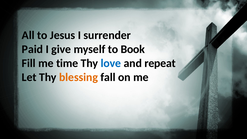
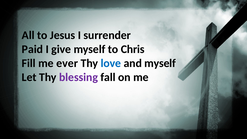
Book: Book -> Chris (133, 49)
time: time -> ever (67, 63)
and repeat: repeat -> myself (160, 63)
blessing colour: orange -> purple (79, 77)
